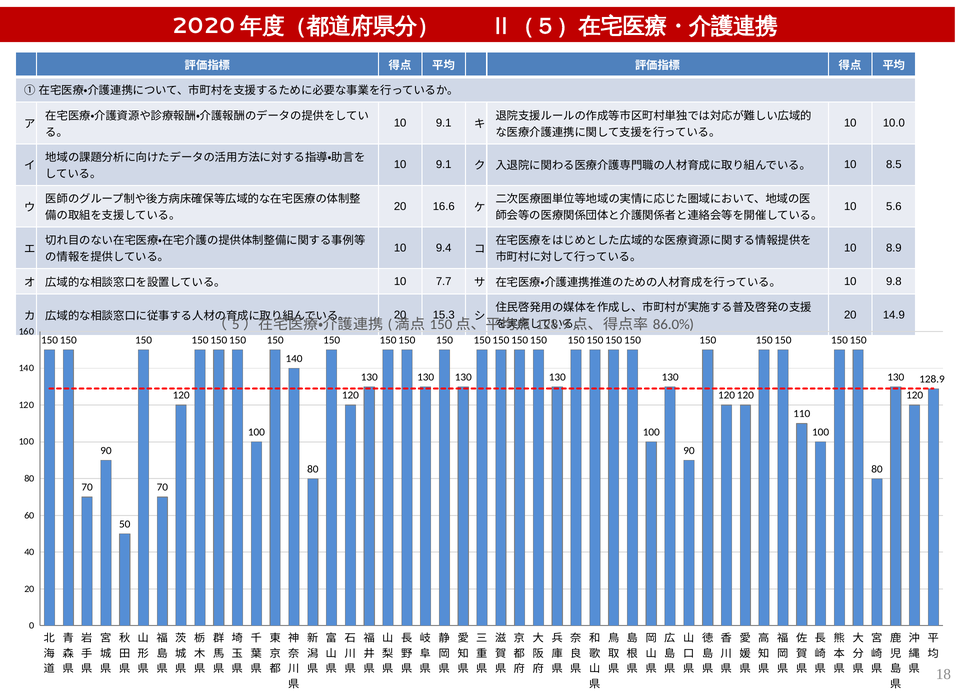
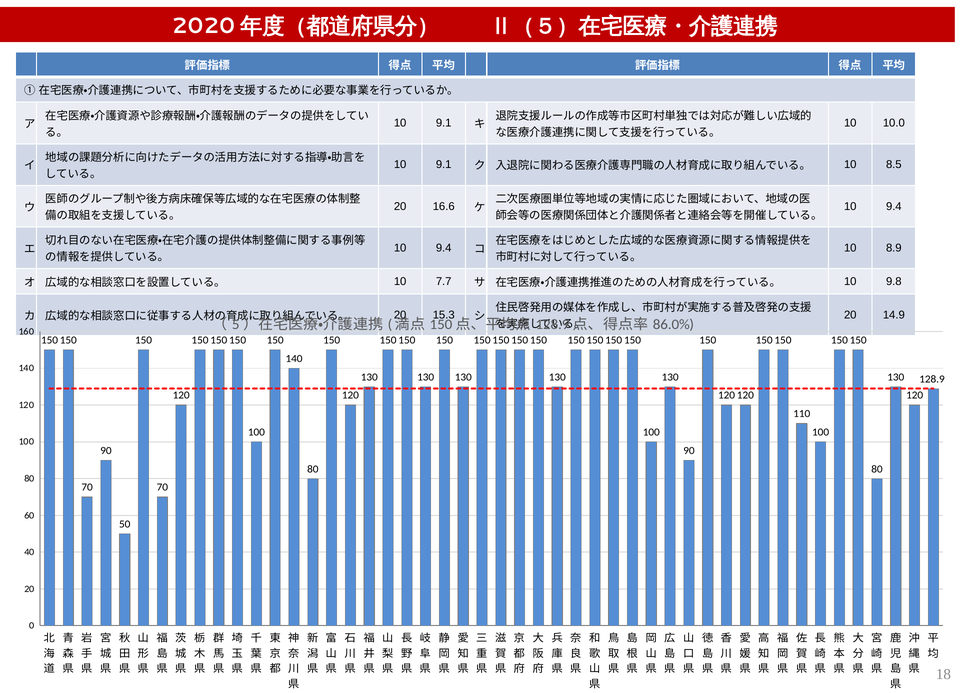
5.6: 5.6 -> 9.4 (894, 207)
